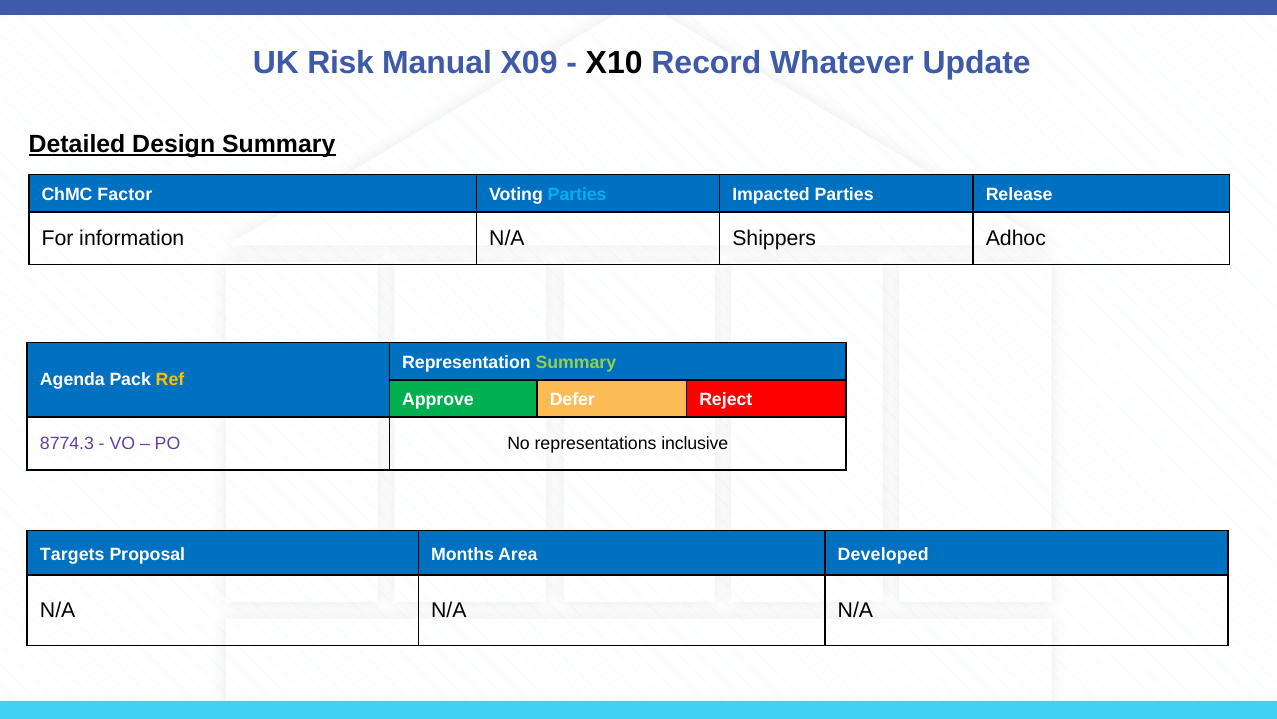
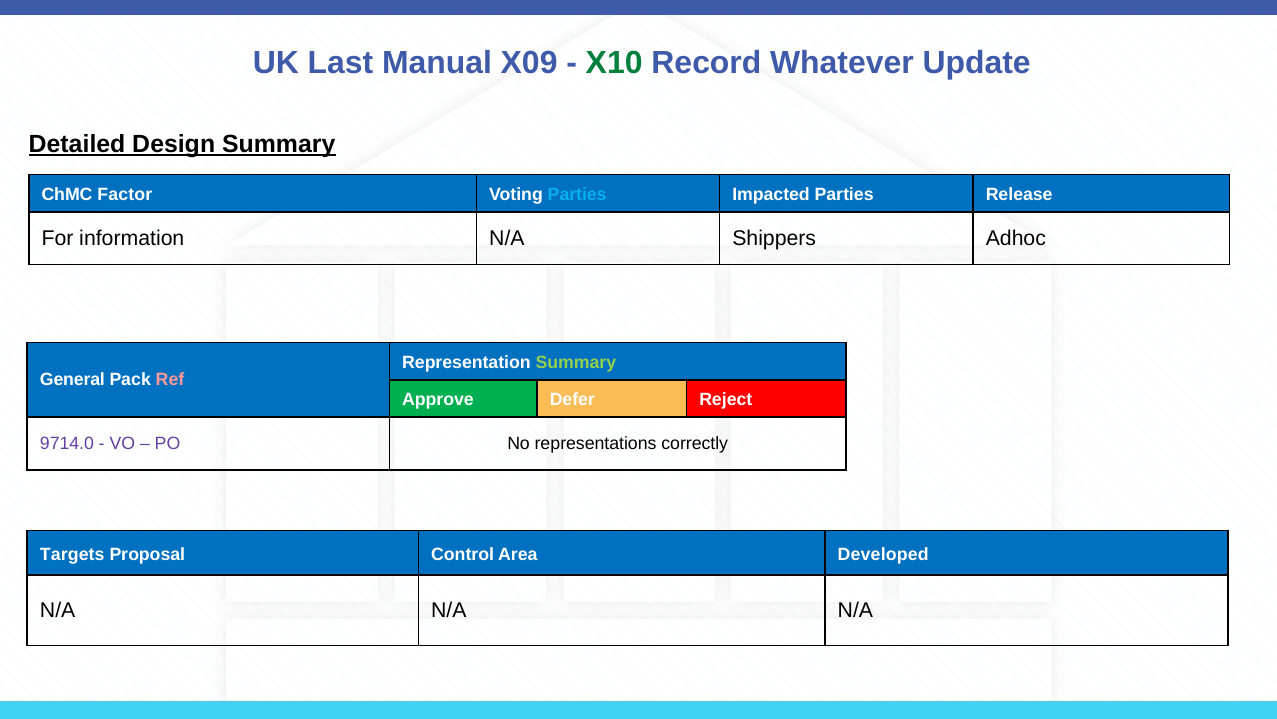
Risk: Risk -> Last (341, 62)
X10 colour: black -> green (614, 62)
Agenda: Agenda -> General (72, 380)
Ref colour: yellow -> pink (170, 380)
8774.3: 8774.3 -> 9714.0 (67, 443)
inclusive: inclusive -> correctly (695, 443)
Months: Months -> Control (463, 554)
